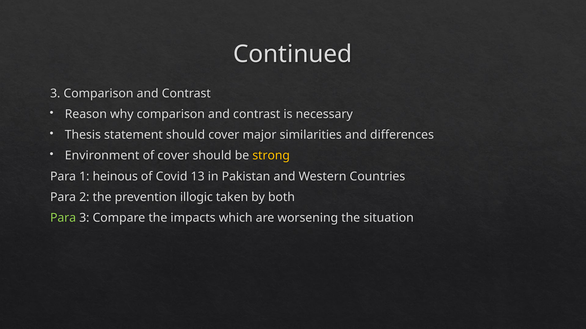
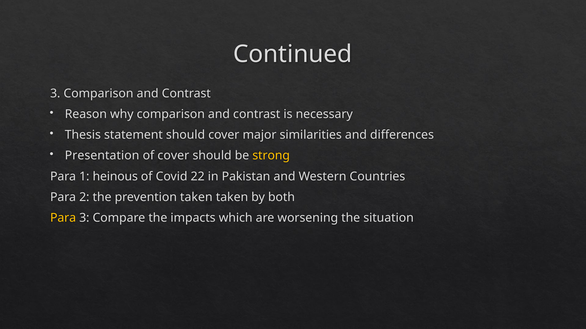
Environment: Environment -> Presentation (102, 156)
13: 13 -> 22 (198, 177)
prevention illogic: illogic -> taken (196, 197)
Para colour: light green -> yellow (63, 218)
